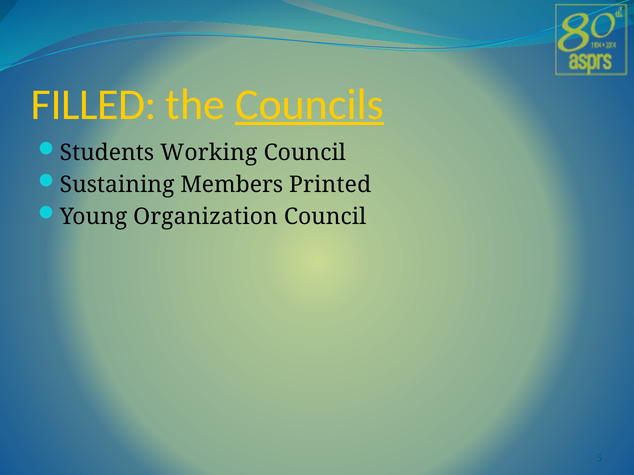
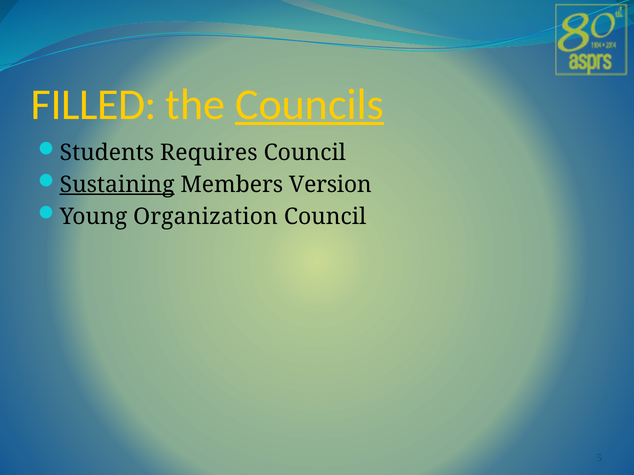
Working: Working -> Requires (209, 153)
Sustaining underline: none -> present (117, 185)
Printed: Printed -> Version (330, 185)
